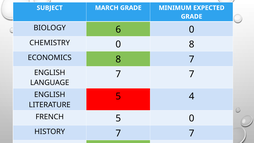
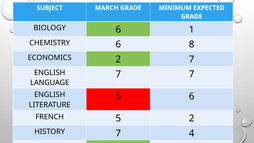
6 0: 0 -> 1 (192, 29)
CHEMISTRY 0: 0 -> 6 (118, 44)
ECONOMICS 8: 8 -> 2 (118, 59)
5 4: 4 -> 6 (192, 96)
5 0: 0 -> 2 (192, 118)
HISTORY 7 7: 7 -> 4 (192, 133)
